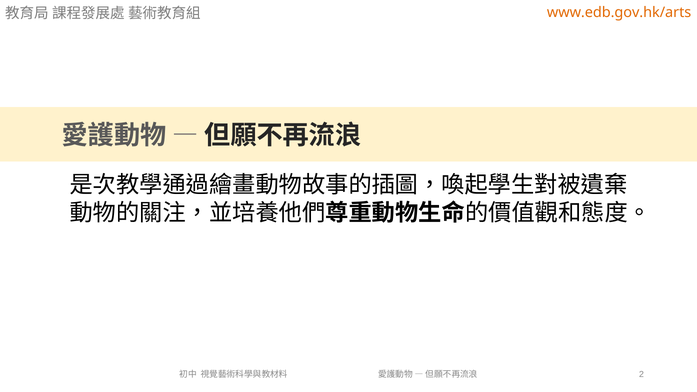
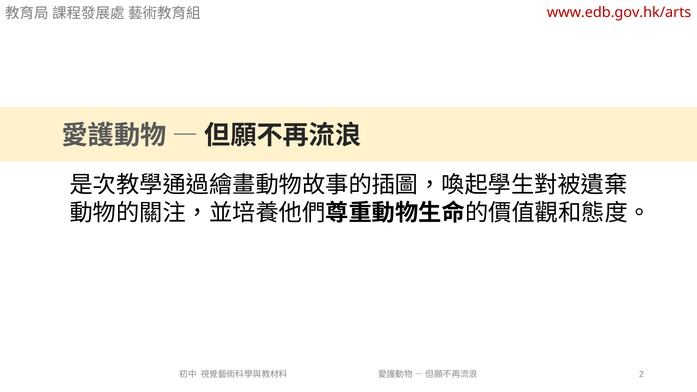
www.edb.gov.hk/arts colour: orange -> red (619, 12)
